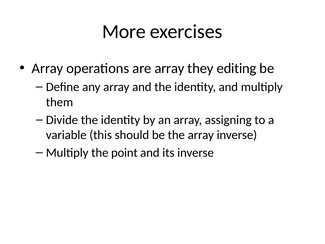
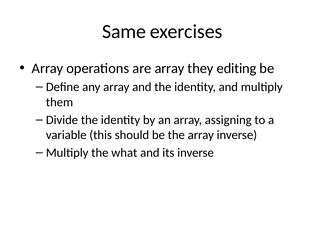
More: More -> Same (124, 31)
point: point -> what (124, 153)
